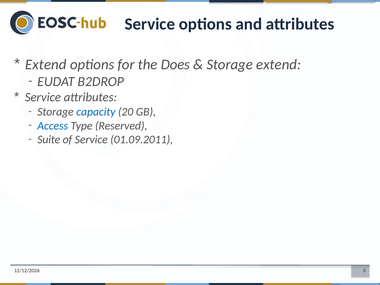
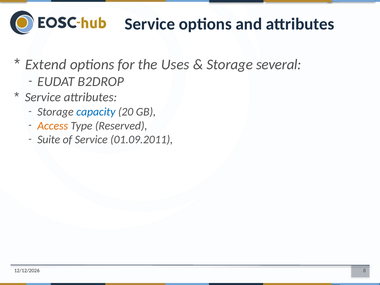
Does: Does -> Uses (175, 64)
Storage extend: extend -> several (279, 64)
Access colour: blue -> orange (53, 126)
